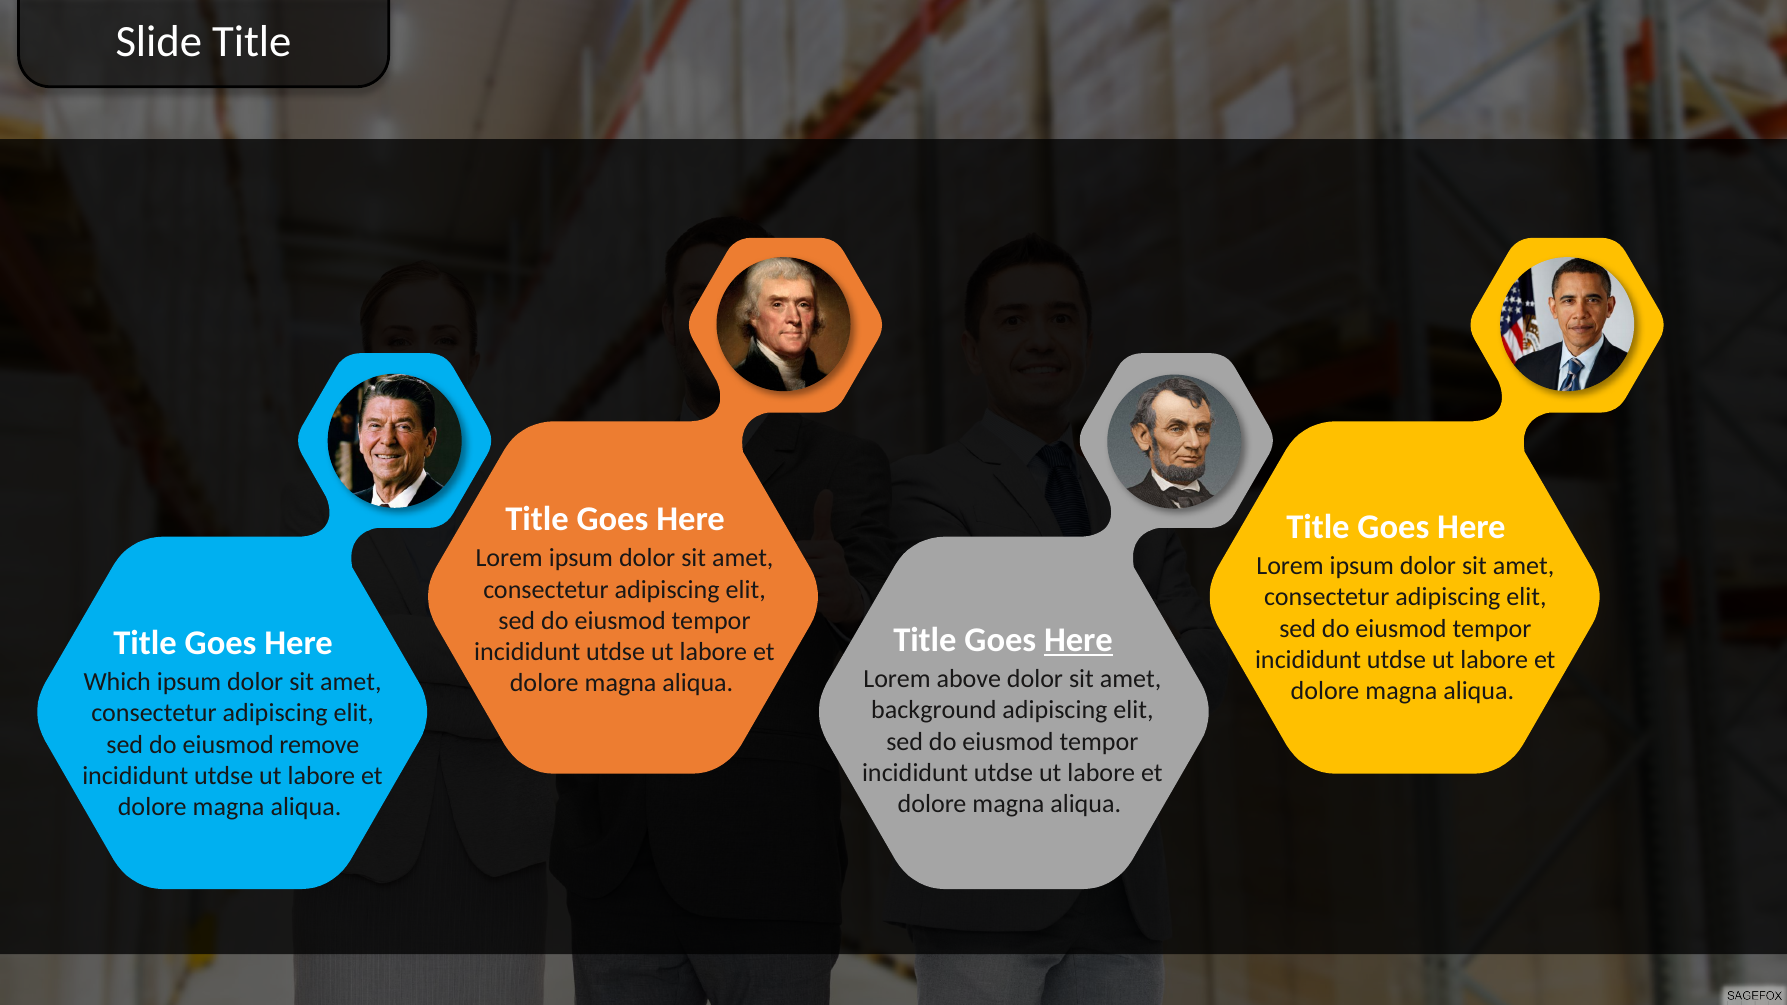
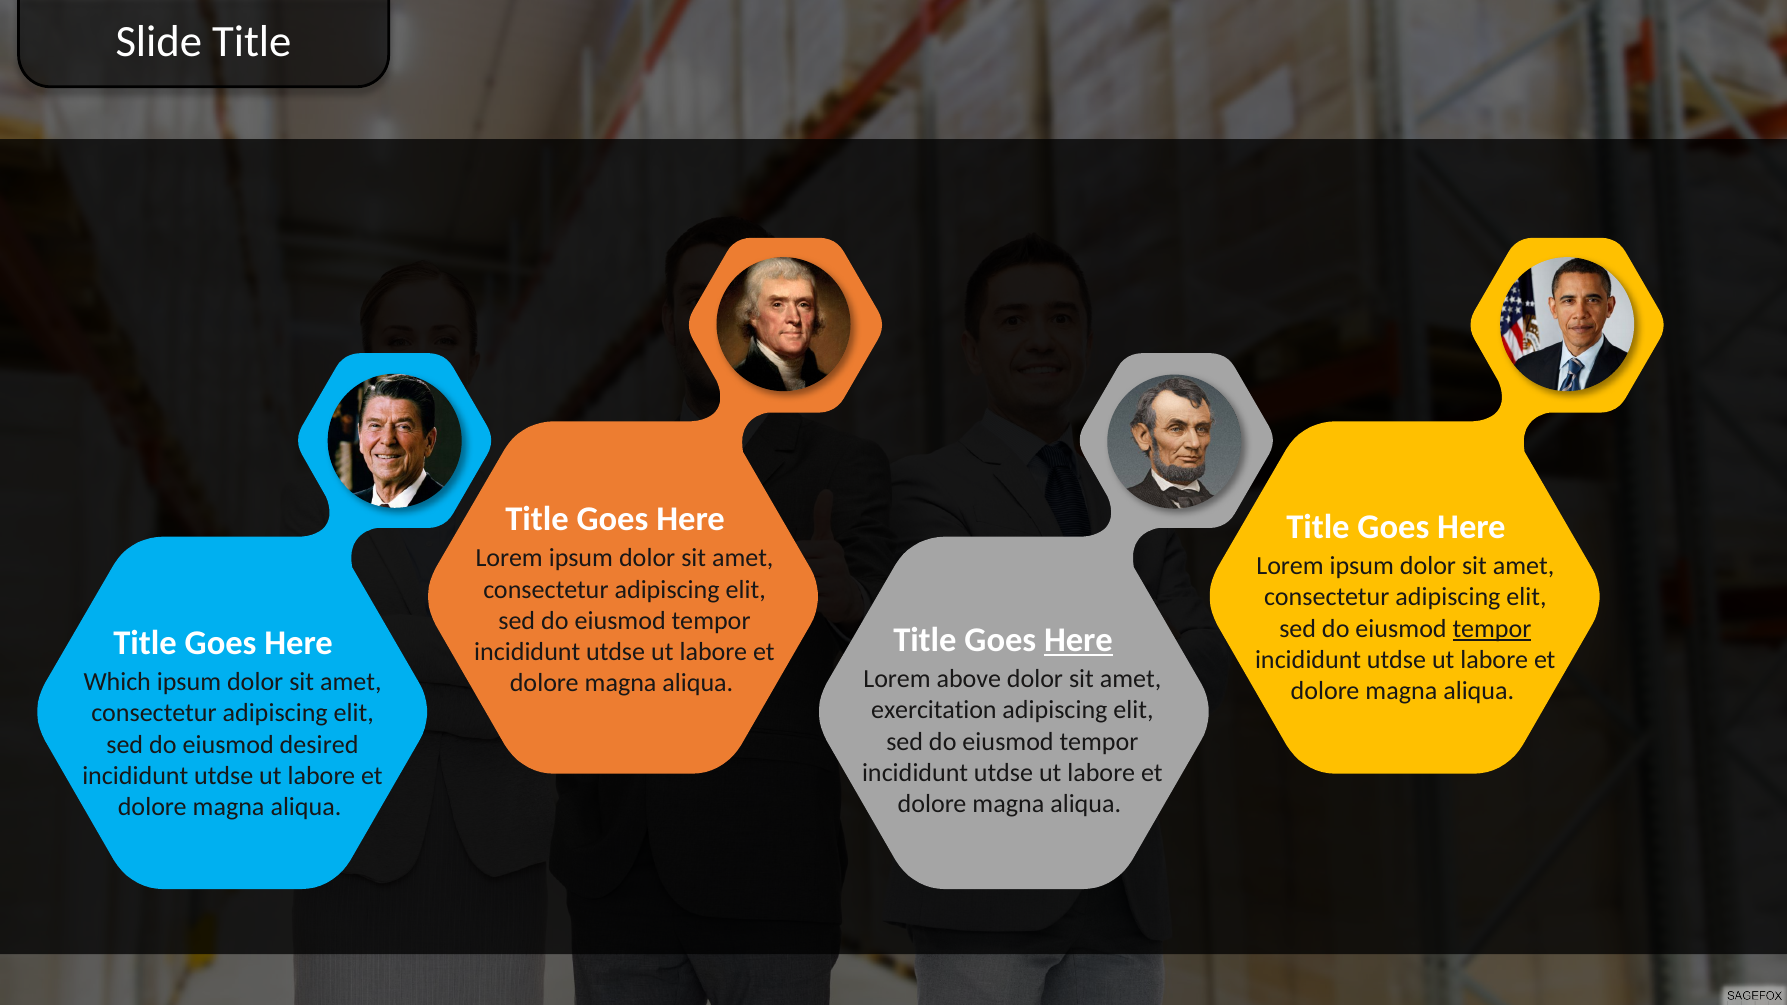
tempor underline: none -> present (1492, 629)
background: background -> exercitation (934, 710)
remove: remove -> desired (319, 745)
